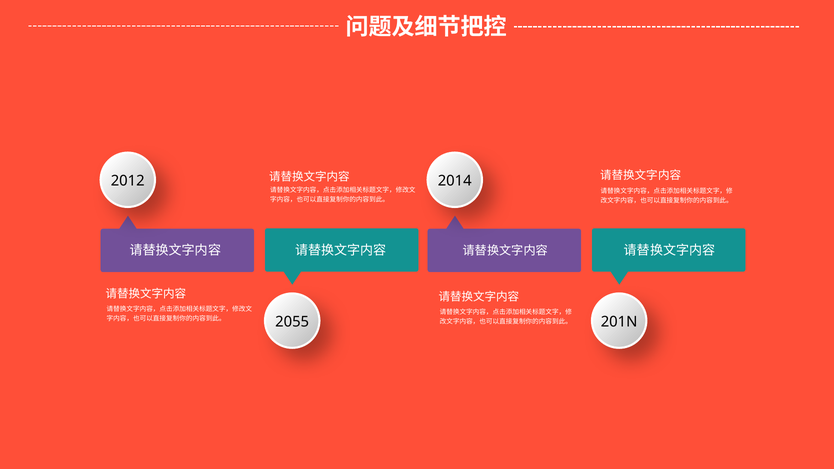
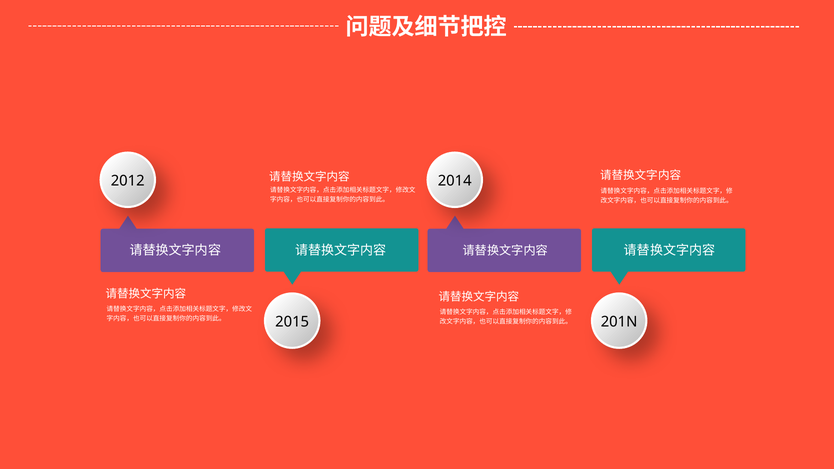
2055: 2055 -> 2015 (292, 322)
